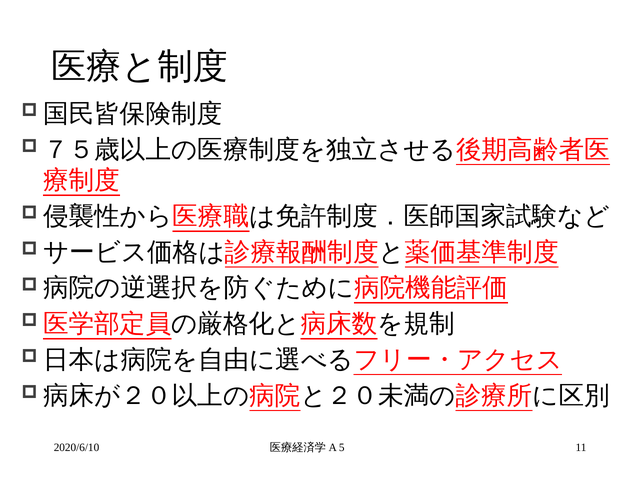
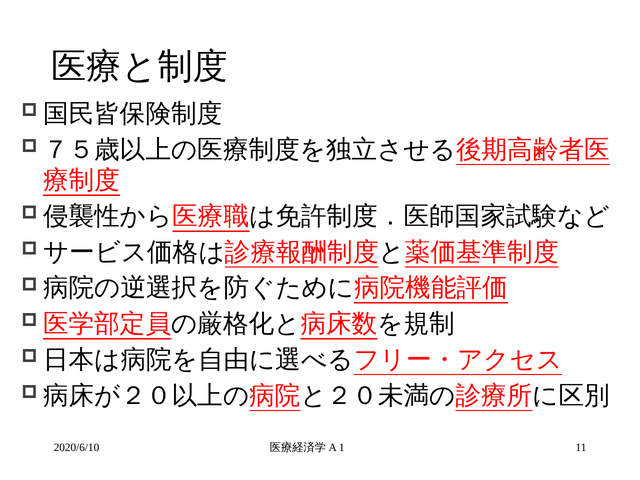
5: 5 -> 1 (342, 448)
